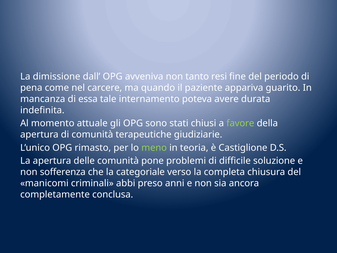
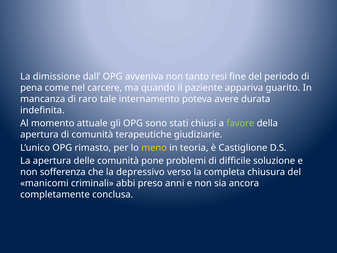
essa: essa -> raro (88, 99)
meno colour: light green -> yellow (154, 148)
categoriale: categoriale -> depressivo (140, 172)
